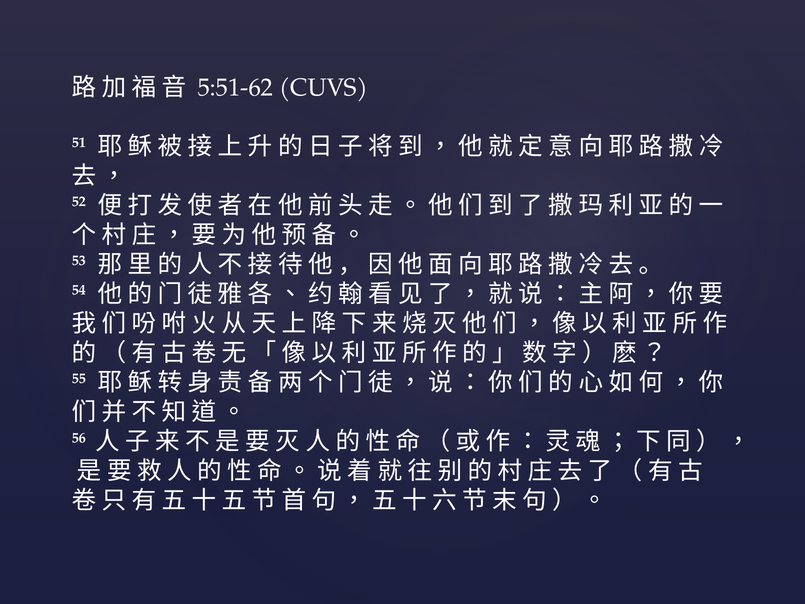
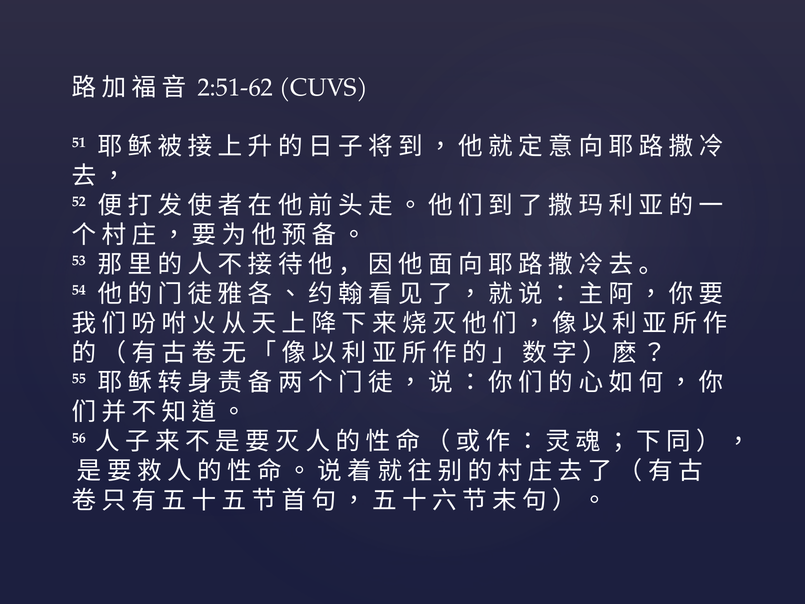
5:51-62: 5:51-62 -> 2:51-62 (235, 88)
